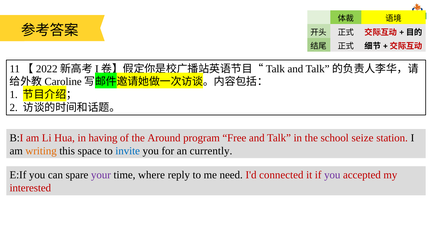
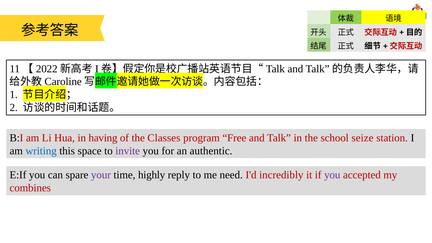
Around: Around -> Classes (164, 138)
writing colour: orange -> blue (41, 151)
invite colour: blue -> purple (128, 151)
currently: currently -> authentic (211, 151)
where: where -> highly (152, 175)
connected: connected -> incredibly (281, 175)
interested: interested -> combines (30, 188)
